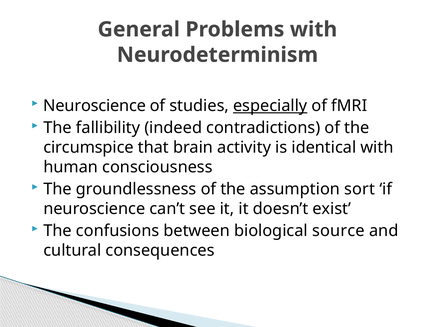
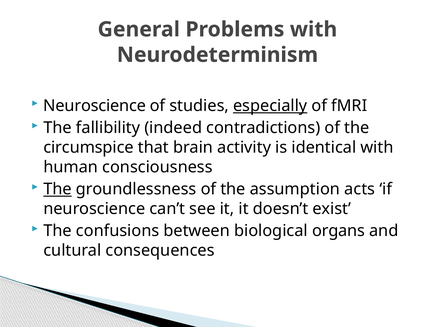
The underline: none -> present (58, 189)
sort: sort -> acts (360, 189)
source: source -> organs (339, 230)
